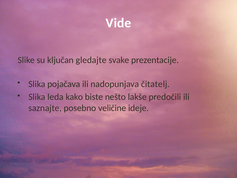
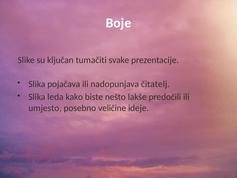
Vide: Vide -> Boje (118, 23)
gledajte: gledajte -> tumačiti (91, 60)
saznajte: saznajte -> umjesto (45, 108)
